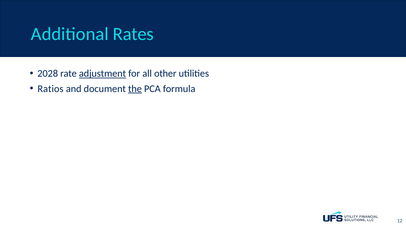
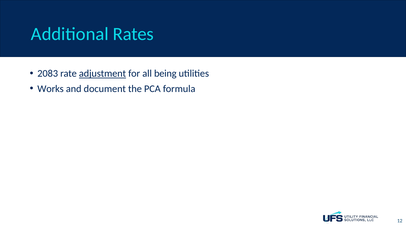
2028: 2028 -> 2083 (48, 74)
other: other -> being (165, 74)
Ratios: Ratios -> Works (51, 89)
the underline: present -> none (135, 89)
